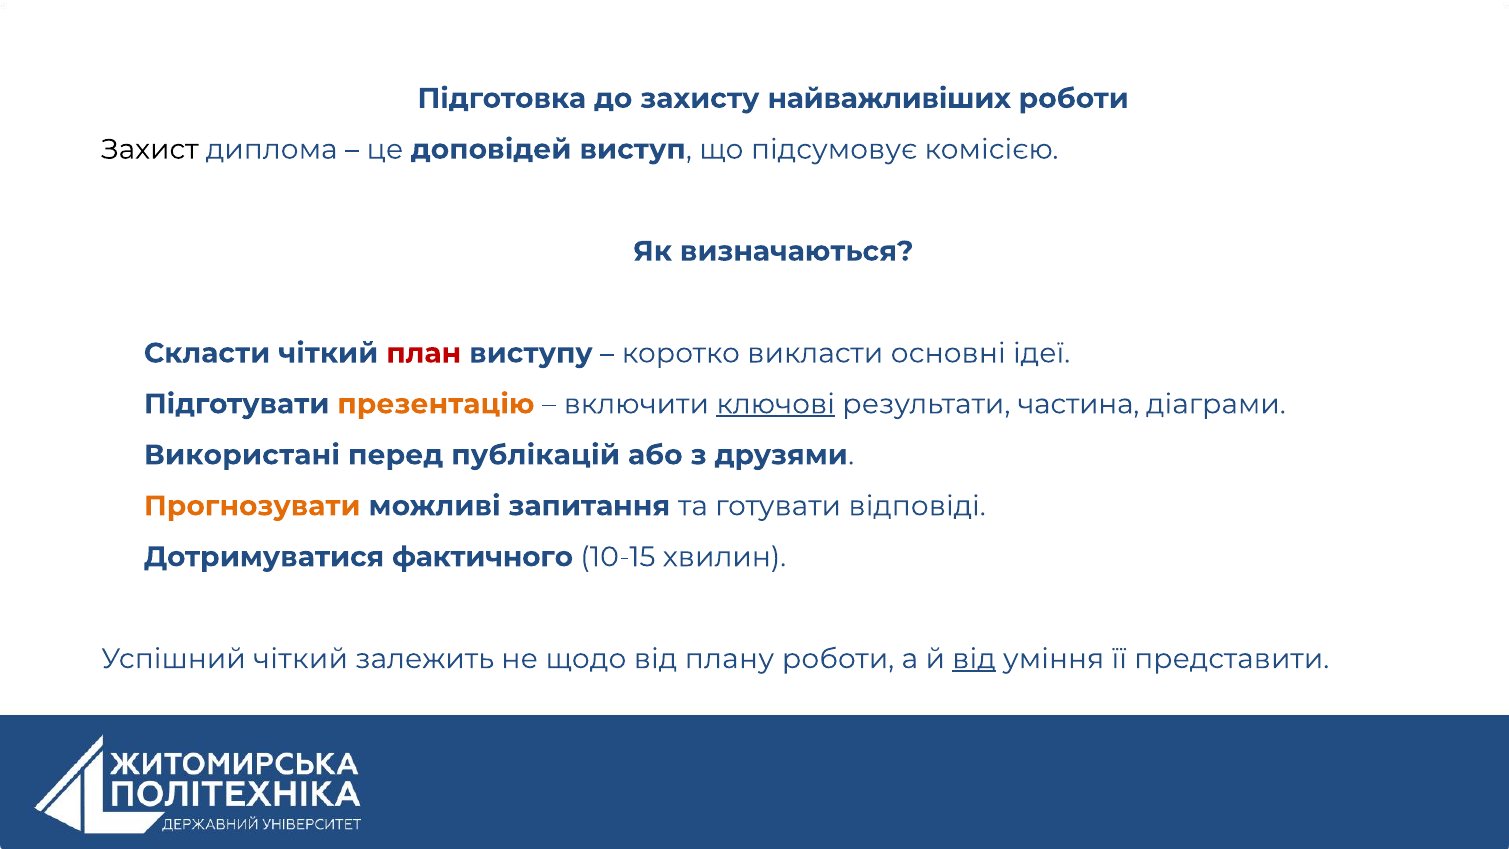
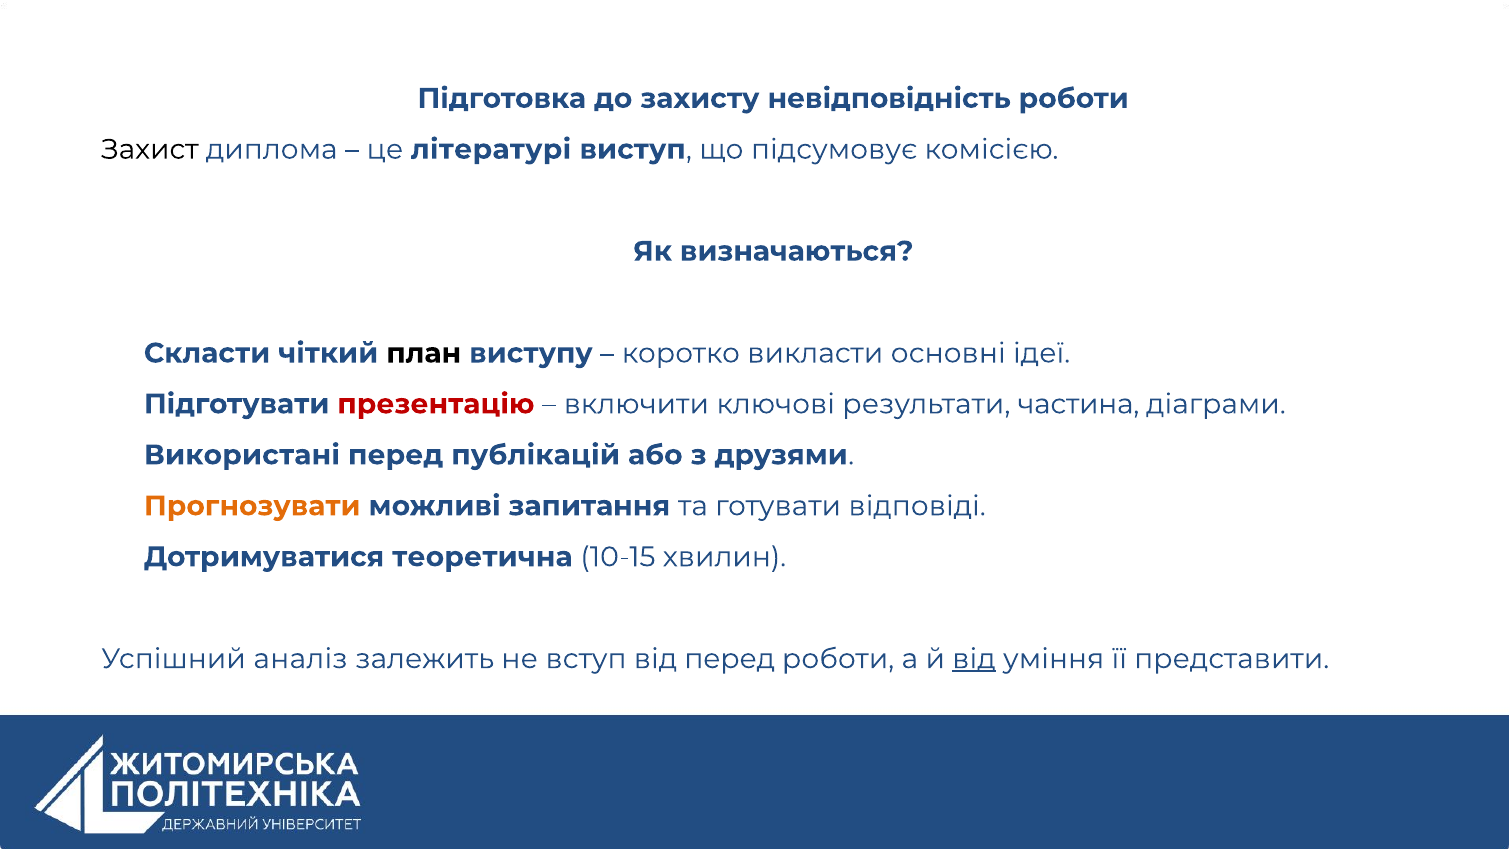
найважливіших: найважливіших -> невідповідність (889, 98)
доповідей: доповідей -> літературі (491, 149)
план colour: red -> black (424, 353)
презентацію colour: orange -> red (436, 404)
ключові underline: present -> none (776, 404)
фактичного: фактичного -> теоретична (482, 557)
Успішний чіткий: чіткий -> аналіз (301, 659)
щодо: щодо -> вступ (586, 659)
від плану: плану -> перед (730, 659)
